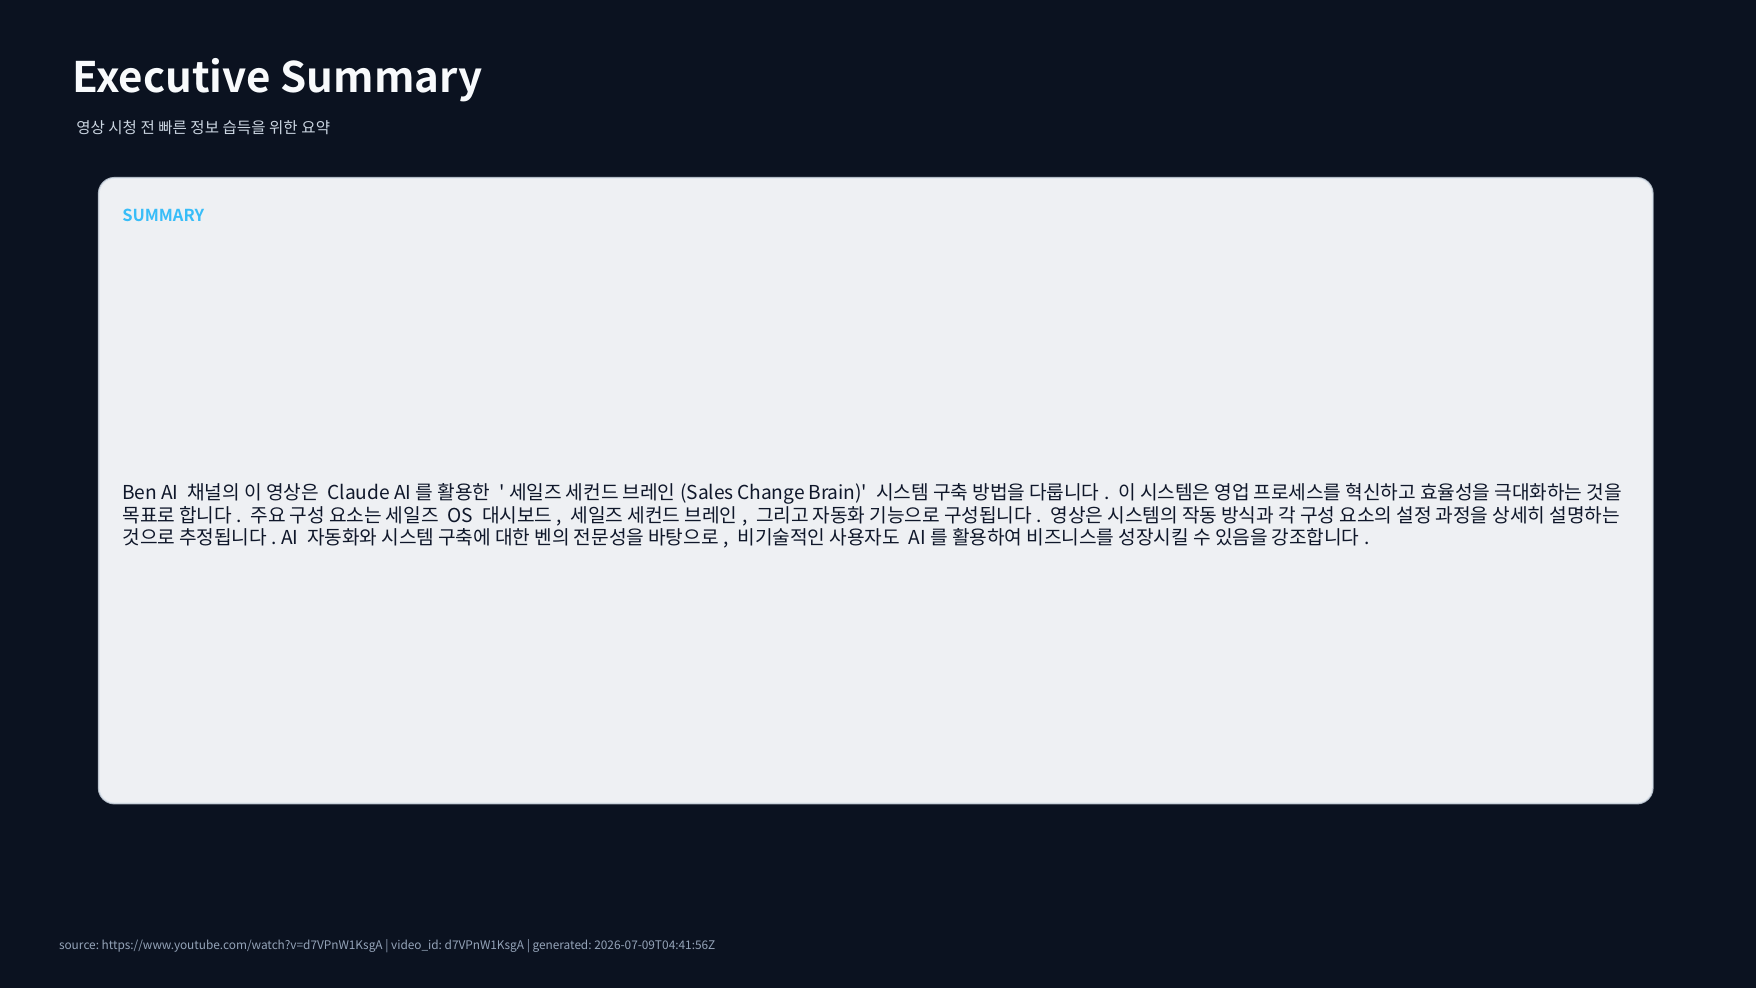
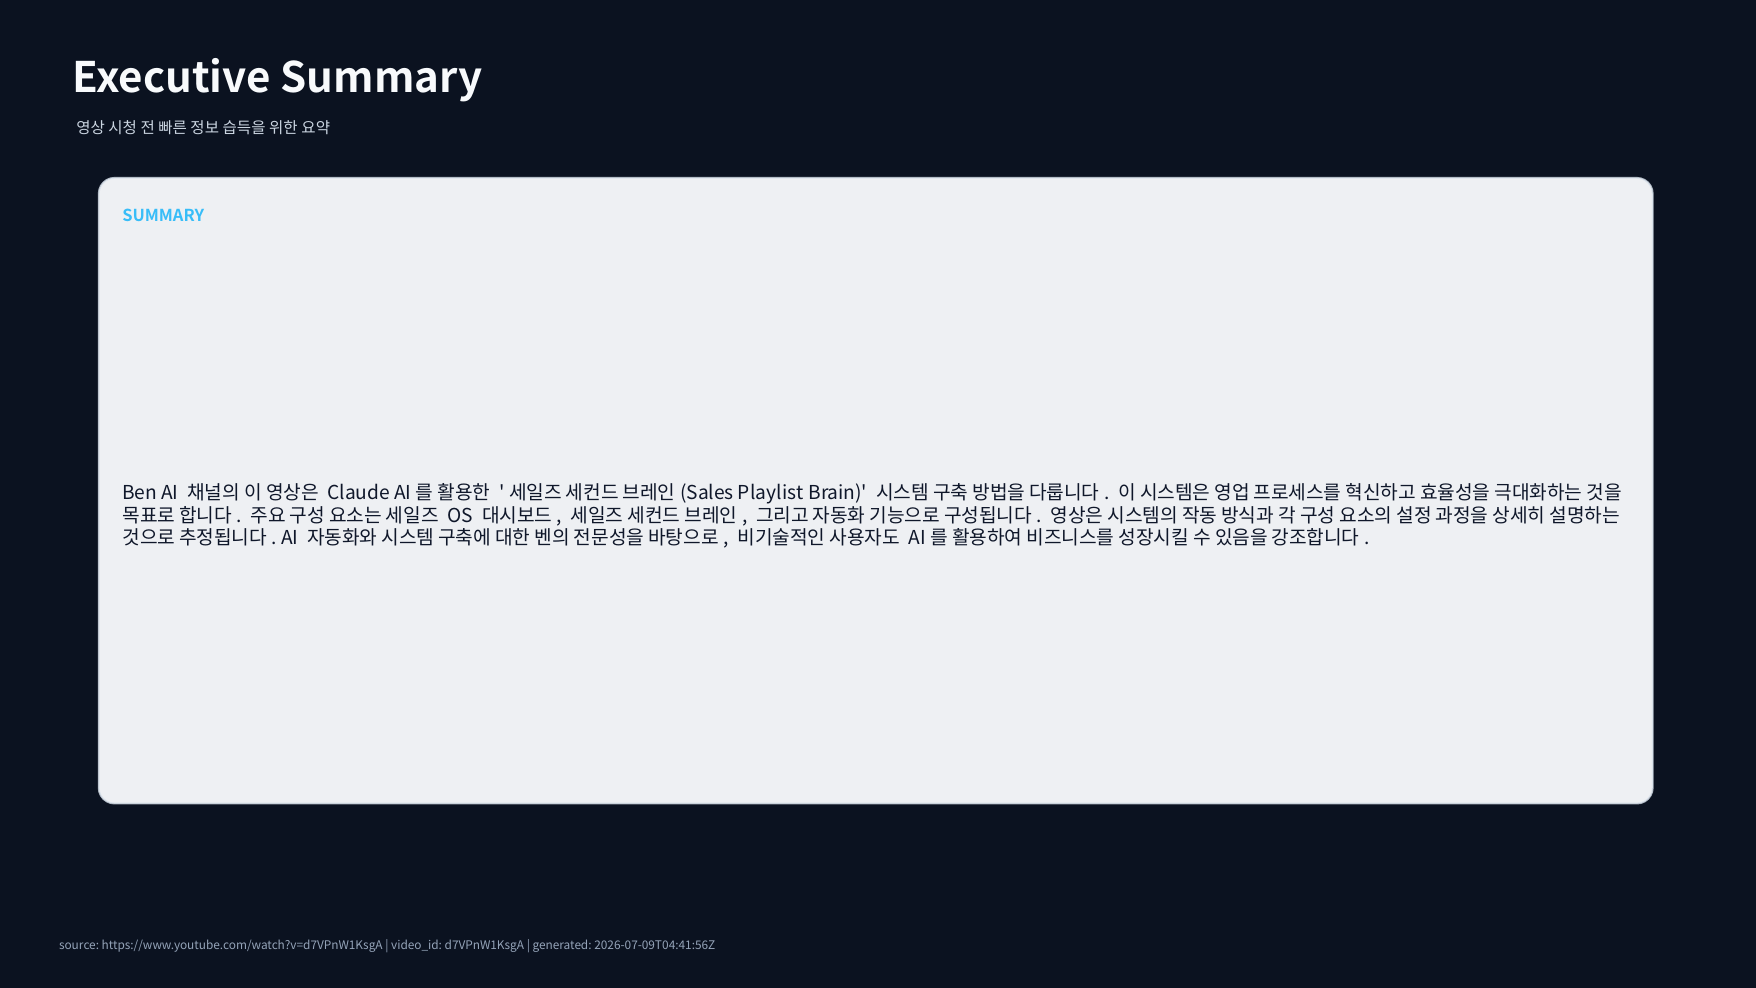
Change: Change -> Playlist (771, 493)
